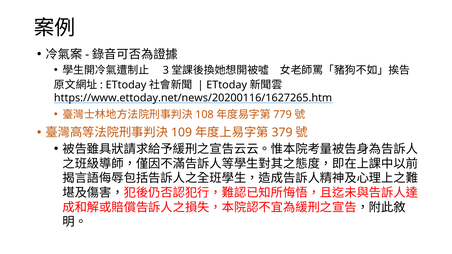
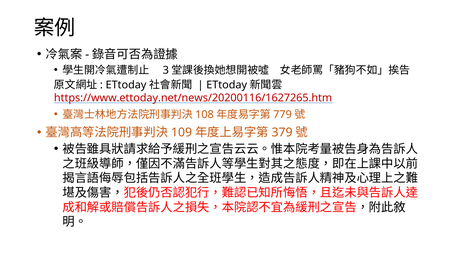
https://www.ettoday.net/news/20200116/1627265.htm colour: black -> red (193, 98)
